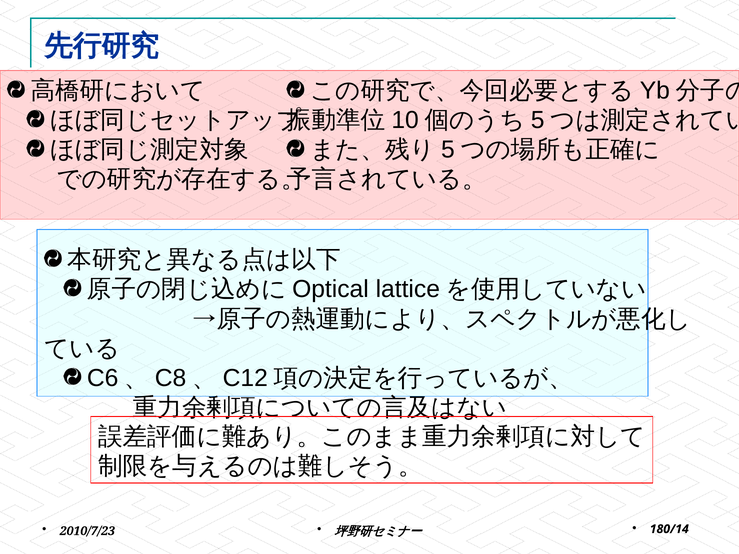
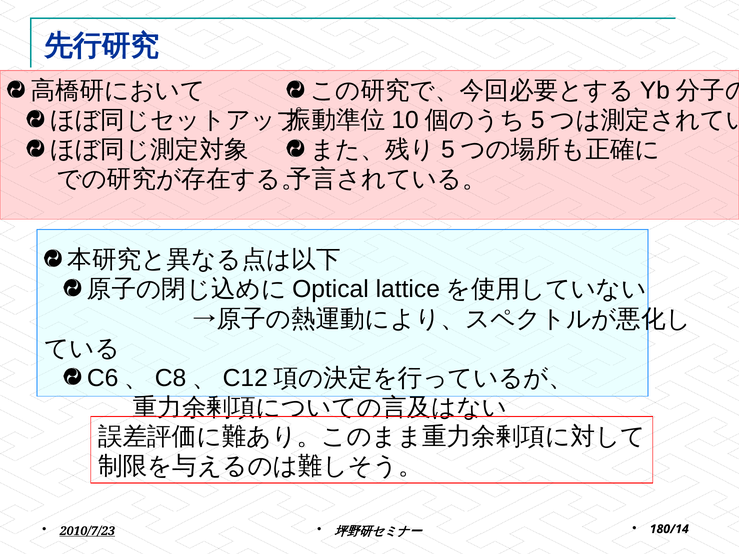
2010/7/23 underline: none -> present (87, 531)
